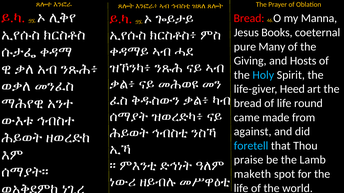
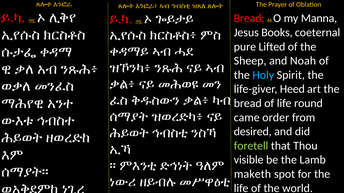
Many: Many -> Lifted (272, 47)
Giving: Giving -> Sheep (250, 61)
Hosts: Hosts -> Noah (303, 61)
made: made -> order (276, 118)
against: against -> desired (253, 132)
foretell colour: light blue -> light green (251, 146)
praise: praise -> visible (249, 160)
